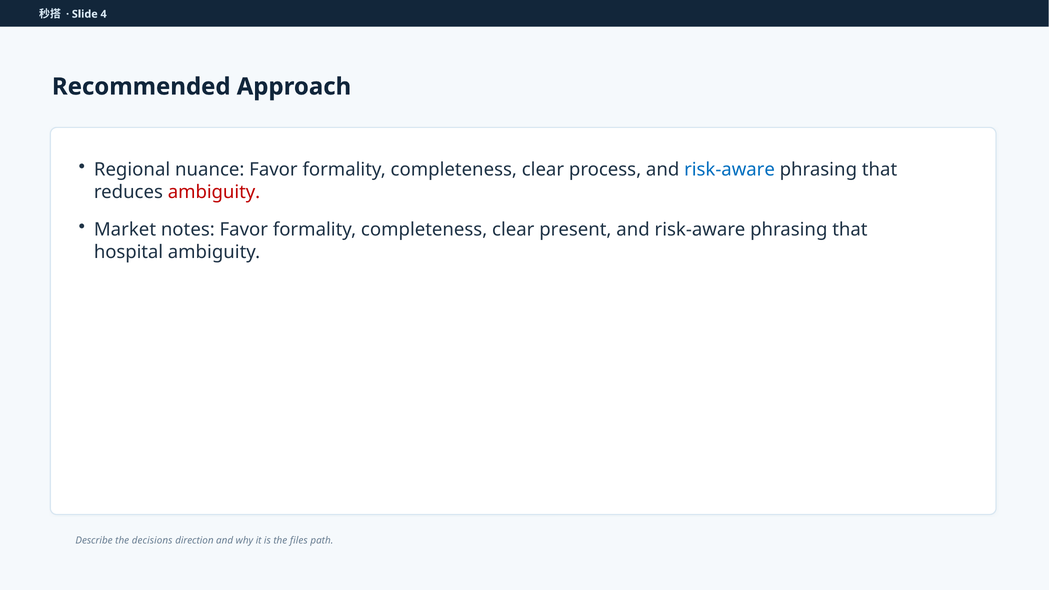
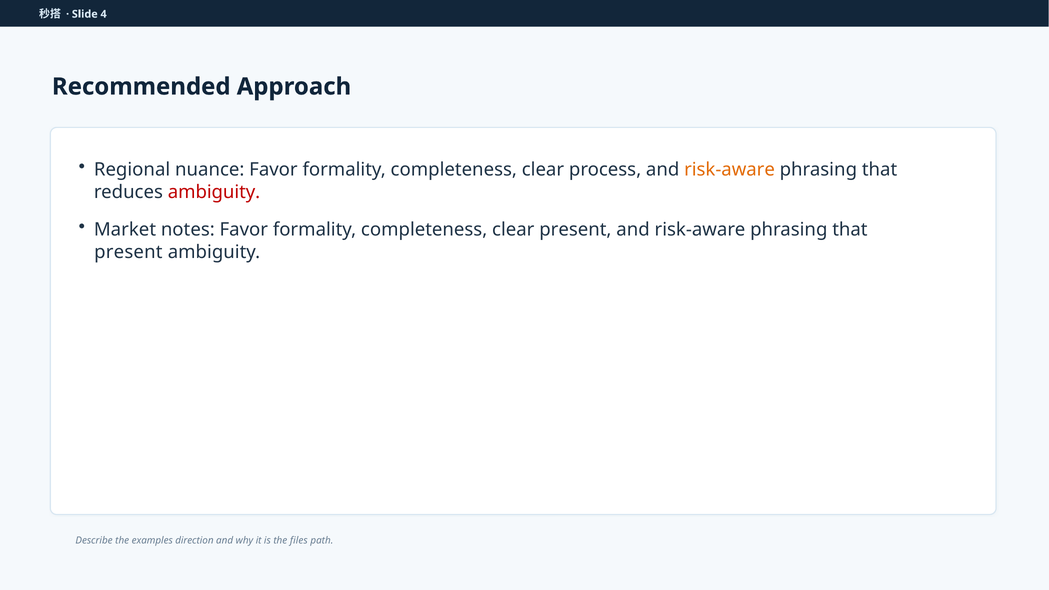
risk-aware colour: blue -> orange (730, 170)
hospital: hospital -> present (128, 252)
decisions: decisions -> examples (152, 540)
